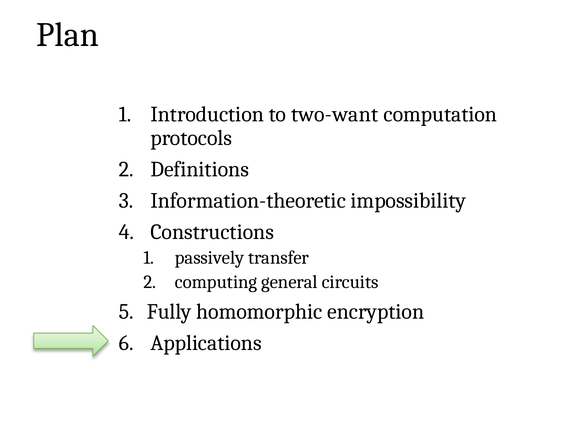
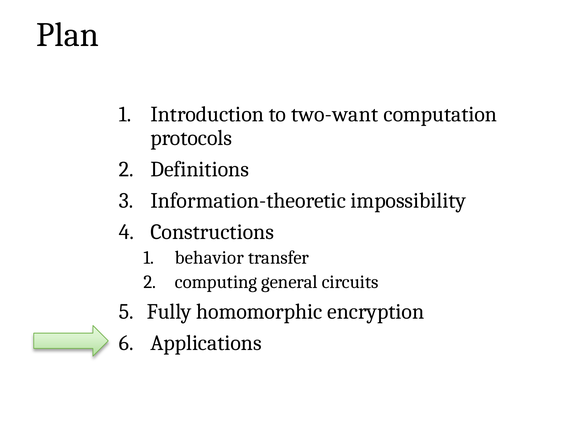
passively: passively -> behavior (209, 258)
